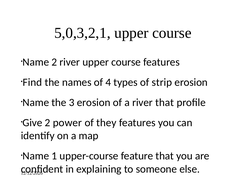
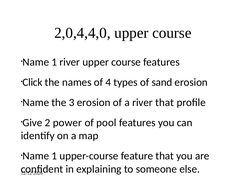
5,0,3,2,1: 5,0,3,2,1 -> 2,0,4,4,0 (82, 33)
2: 2 -> 1 (54, 62)
Find: Find -> Click (32, 82)
strip: strip -> sand (162, 82)
they: they -> pool (106, 122)
